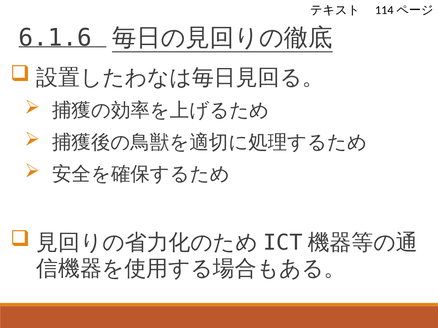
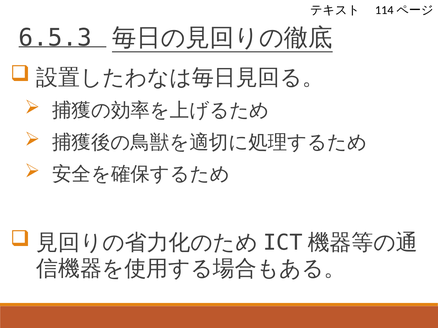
6.1.6: 6.1.6 -> 6.5.3 (55, 38)
